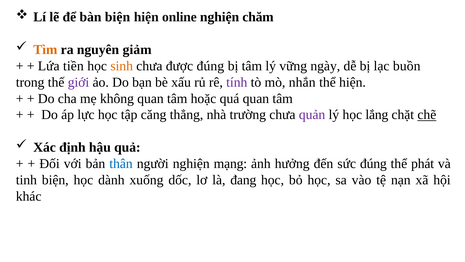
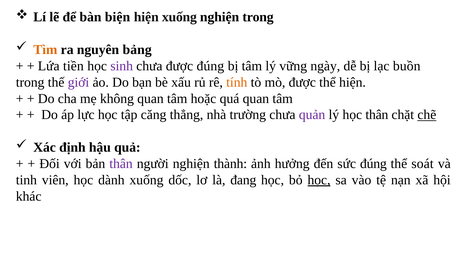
hiện online: online -> xuống (179, 17)
nghiện chăm: chăm -> trong (258, 17)
giảm: giảm -> bảng (137, 50)
sinh colour: orange -> purple (122, 66)
tính colour: purple -> orange (237, 82)
mò nhắn: nhắn -> được (302, 82)
học lắng: lắng -> thân (377, 115)
thân colour: blue -> purple (121, 163)
mạng: mạng -> thành (230, 163)
phát: phát -> soát (422, 163)
tinh biện: biện -> viên (55, 180)
học underline: none -> present (319, 180)
